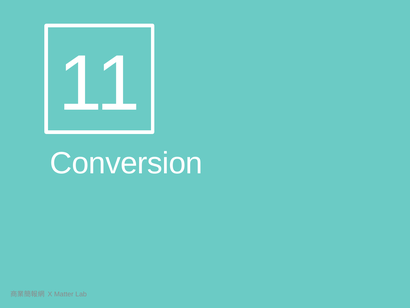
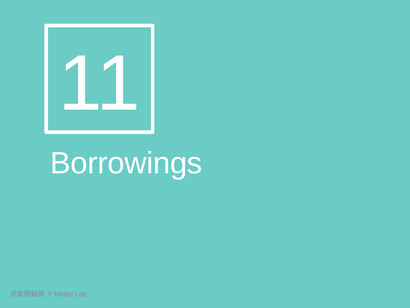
Conversion: Conversion -> Borrowings (126, 163)
